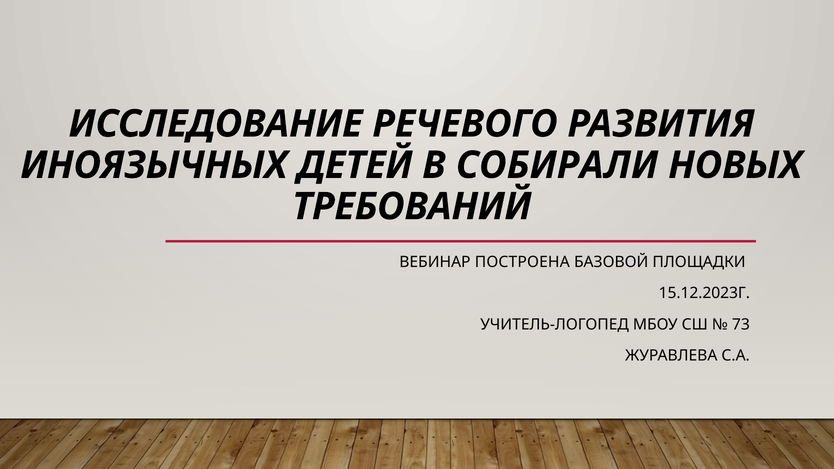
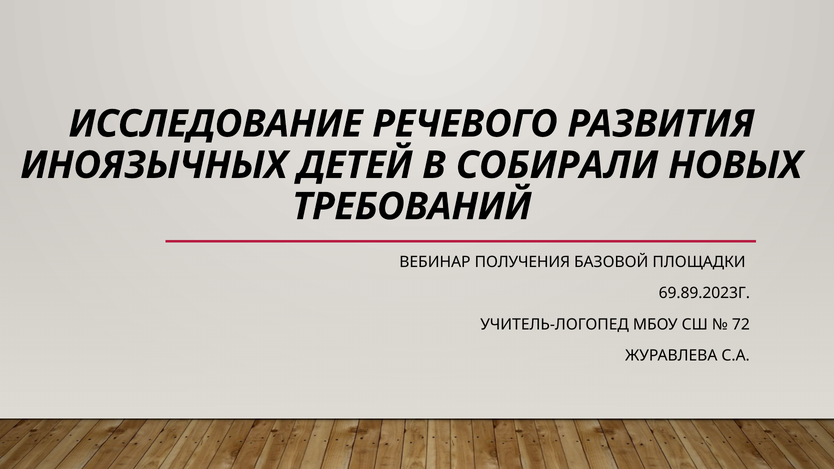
ПОСТРОЕНА: ПОСТРОЕНА -> ПОЛУЧЕНИЯ (522, 262)
15.12.2023Г: 15.12.2023Г -> 69.89.2023Г (704, 293)
73: 73 -> 72 (741, 324)
